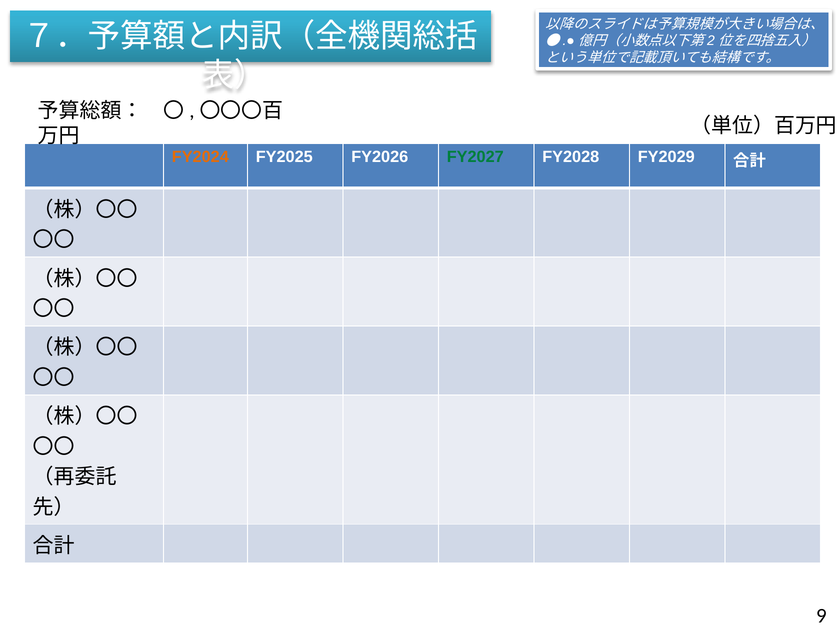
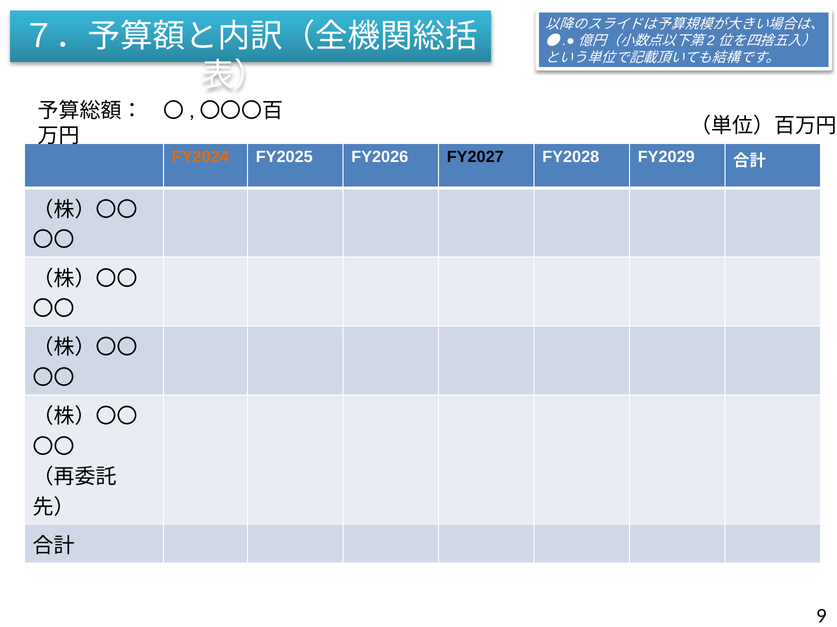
FY2027 colour: green -> black (475, 157)
